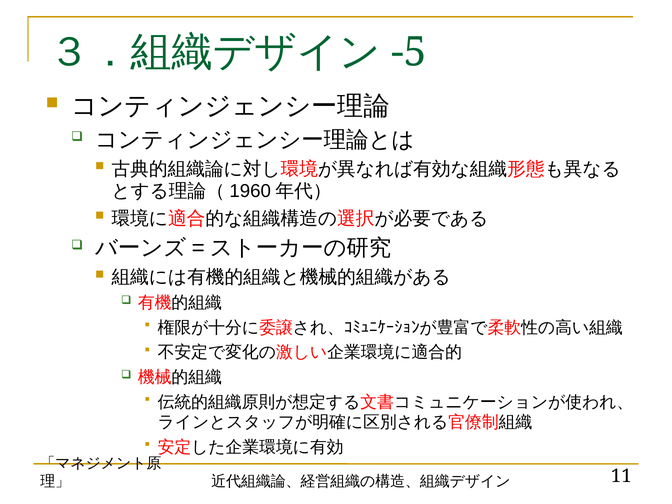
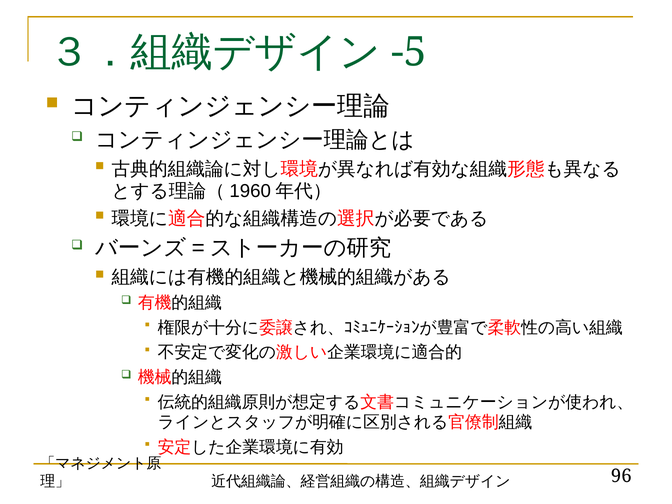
11: 11 -> 96 (621, 476)
